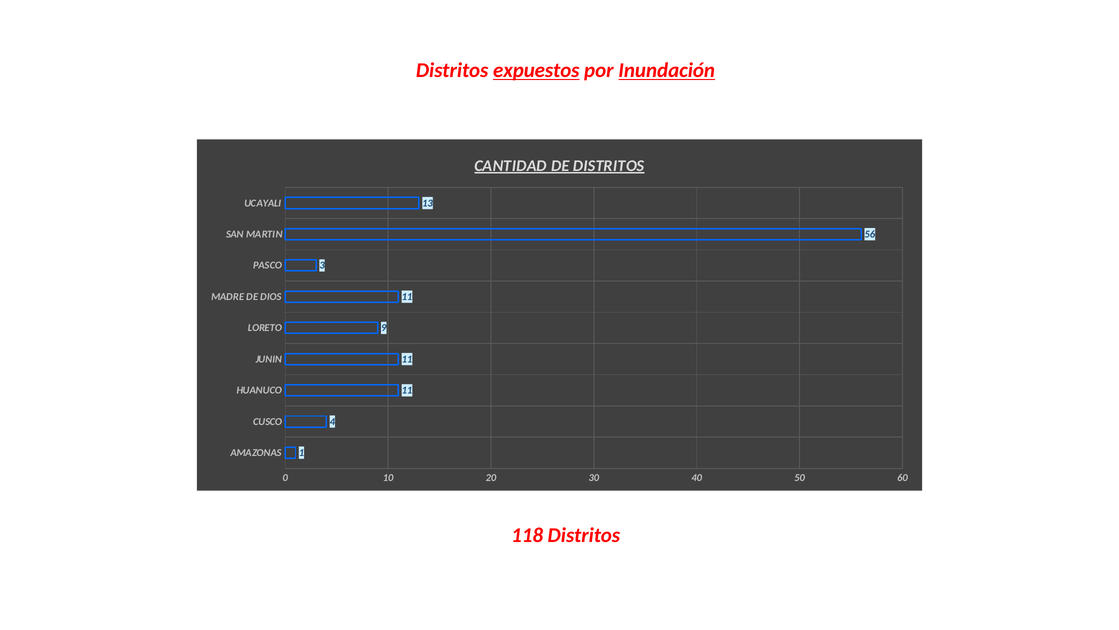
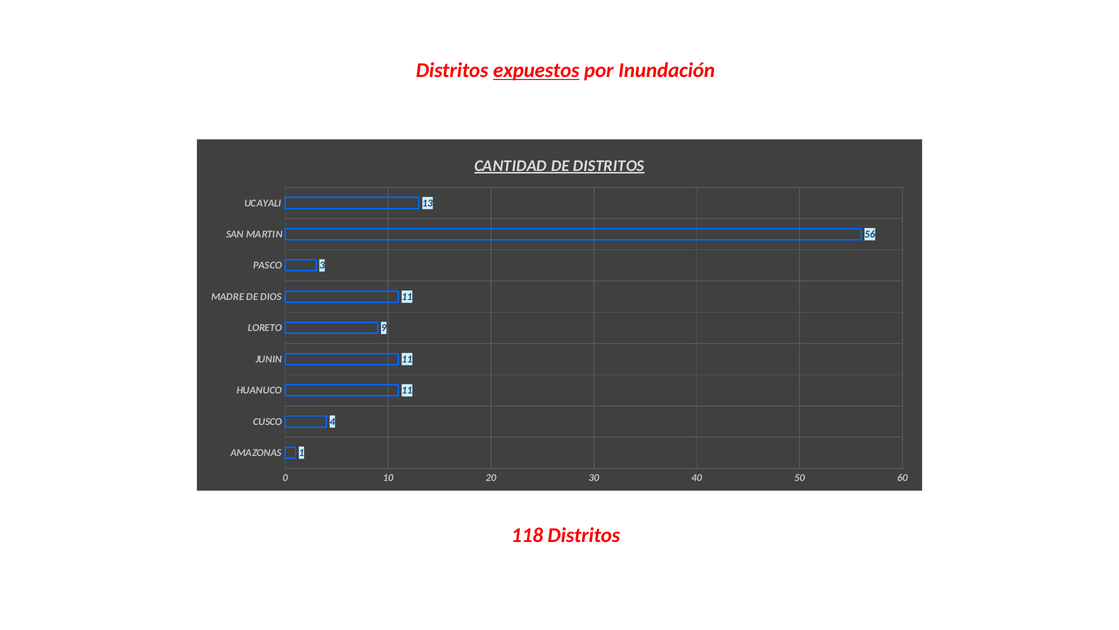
Inundación underline: present -> none (667, 70)
